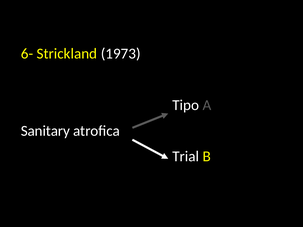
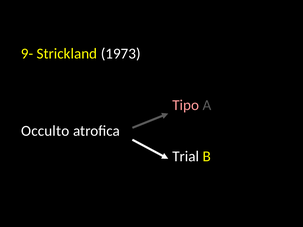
6-: 6- -> 9- (27, 54)
Tipo colour: white -> pink (186, 105)
Sanitary: Sanitary -> Occulto (45, 131)
